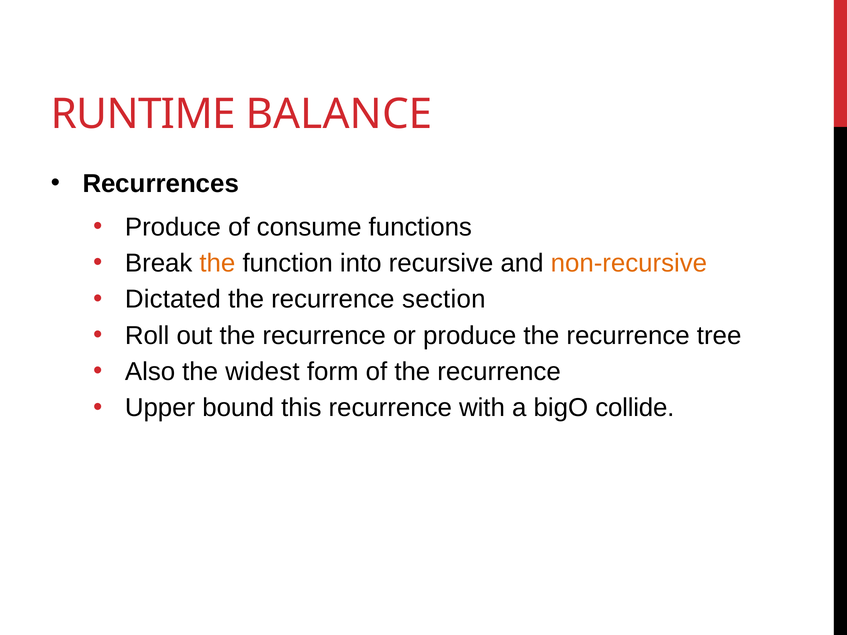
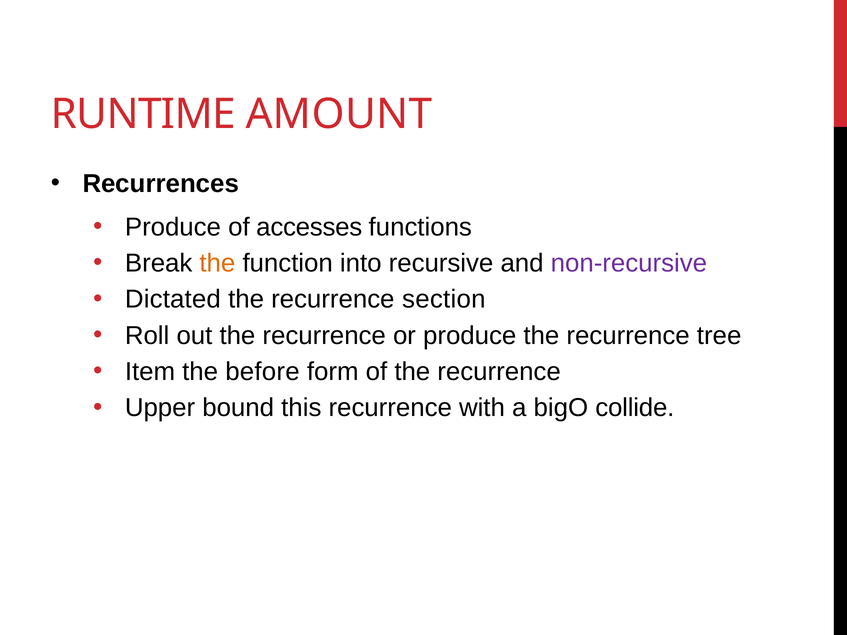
BALANCE: BALANCE -> AMOUNT (339, 114)
consume: consume -> accesses (309, 227)
non-recursive colour: orange -> purple (629, 263)
Also: Also -> Item (150, 372)
widest: widest -> before (262, 372)
